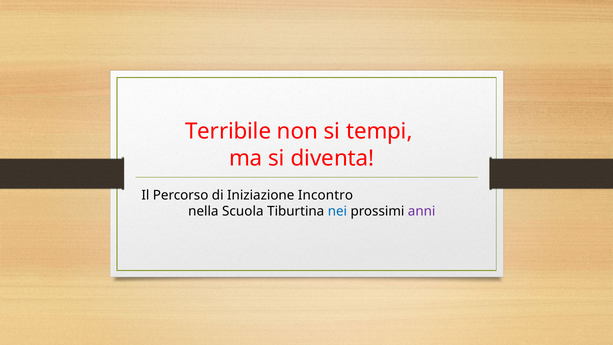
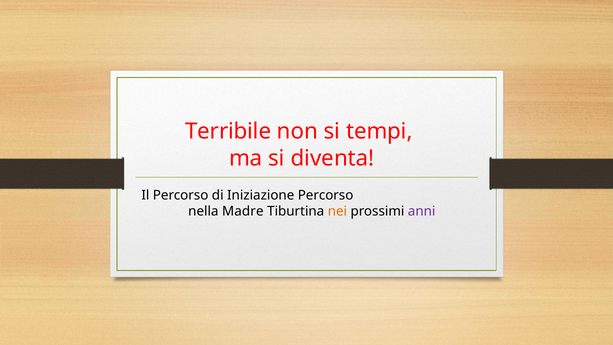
Iniziazione Incontro: Incontro -> Percorso (326, 195)
Scuola: Scuola -> Madre (243, 211)
nei colour: blue -> orange (337, 211)
